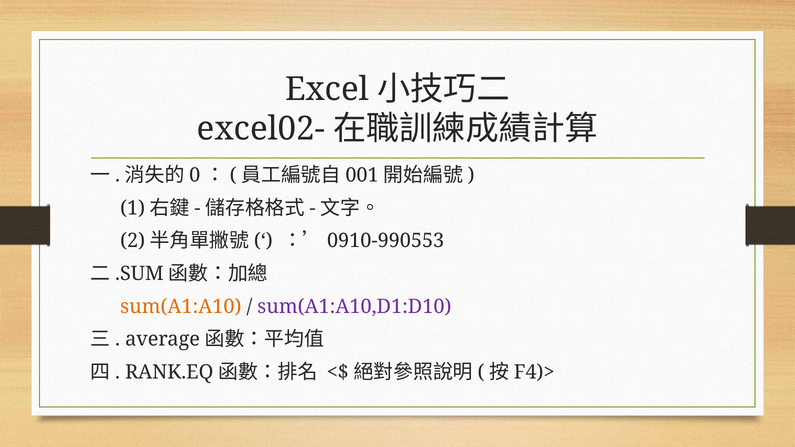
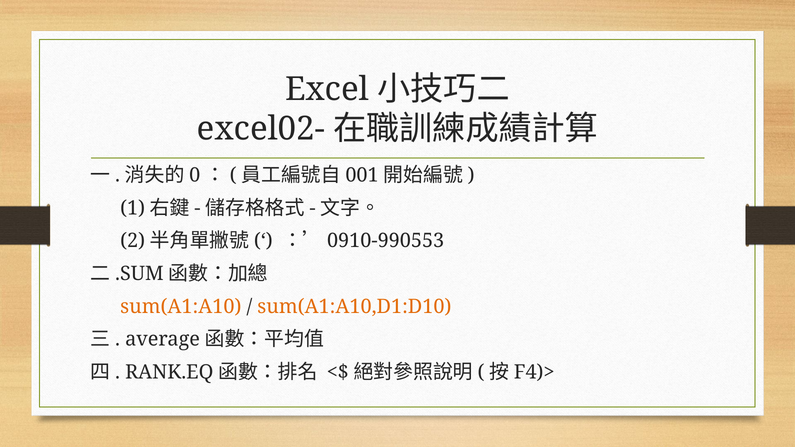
sum(A1:A10,D1:D10 colour: purple -> orange (354, 307)
